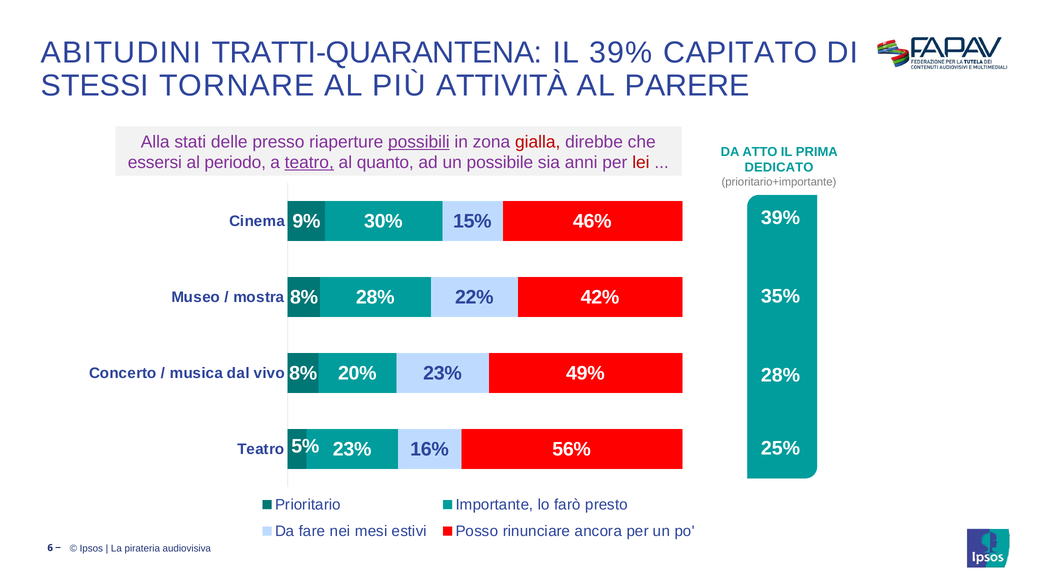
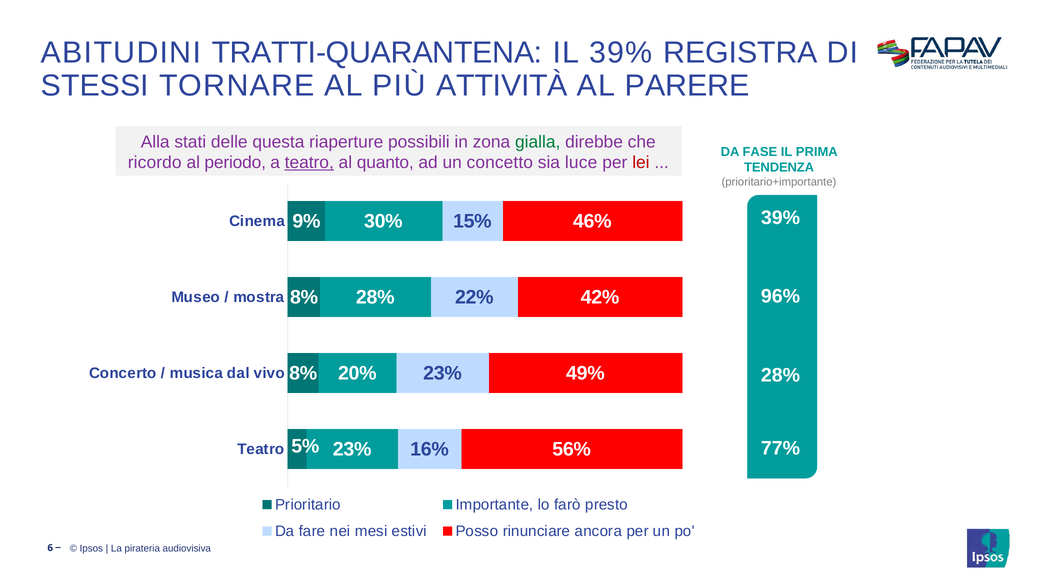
CAPITATO: CAPITATO -> REGISTRA (740, 53)
presso: presso -> questa (278, 142)
possibili underline: present -> none (419, 142)
gialla colour: red -> green (538, 142)
ATTO: ATTO -> FASE (760, 152)
essersi: essersi -> ricordo (155, 163)
possibile: possibile -> concetto (500, 163)
anni: anni -> luce (581, 163)
DEDICATO: DEDICATO -> TENDENZA (779, 168)
35%: 35% -> 96% (781, 296)
25%: 25% -> 77% (781, 448)
